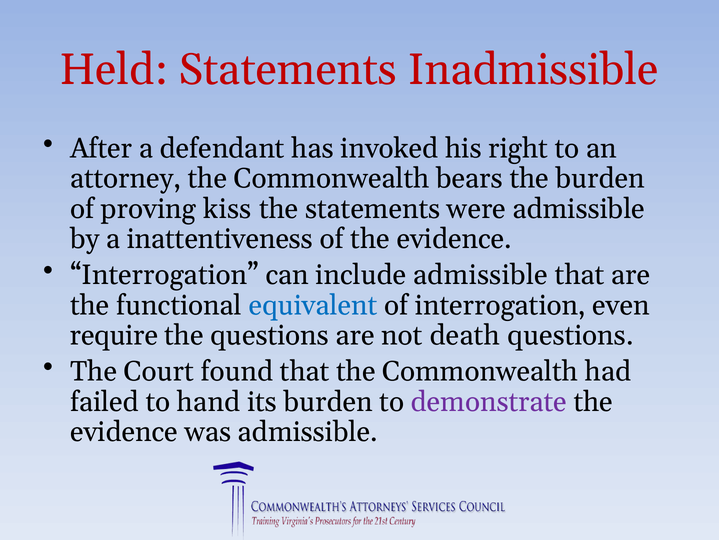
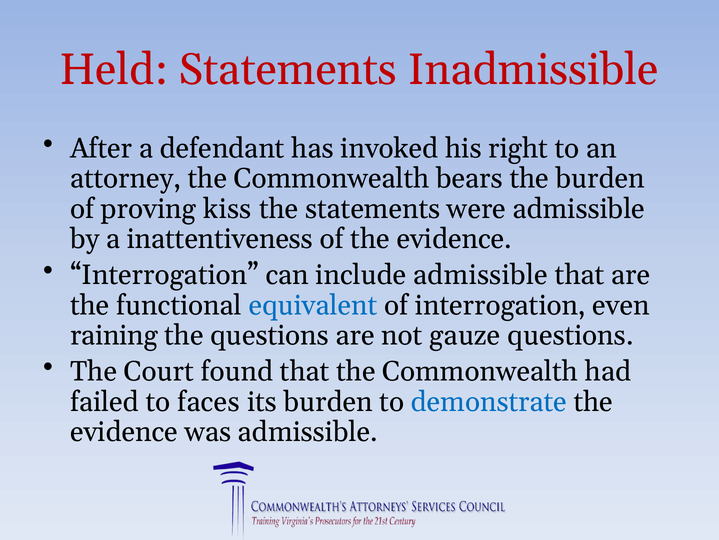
require: require -> raining (114, 335)
death: death -> gauze (465, 335)
hand: hand -> faces (209, 401)
demonstrate colour: purple -> blue (489, 401)
